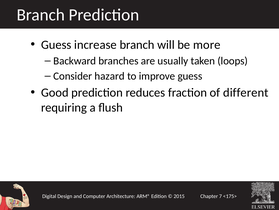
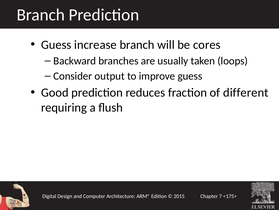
more: more -> cores (207, 45)
hazard: hazard -> output (110, 76)
